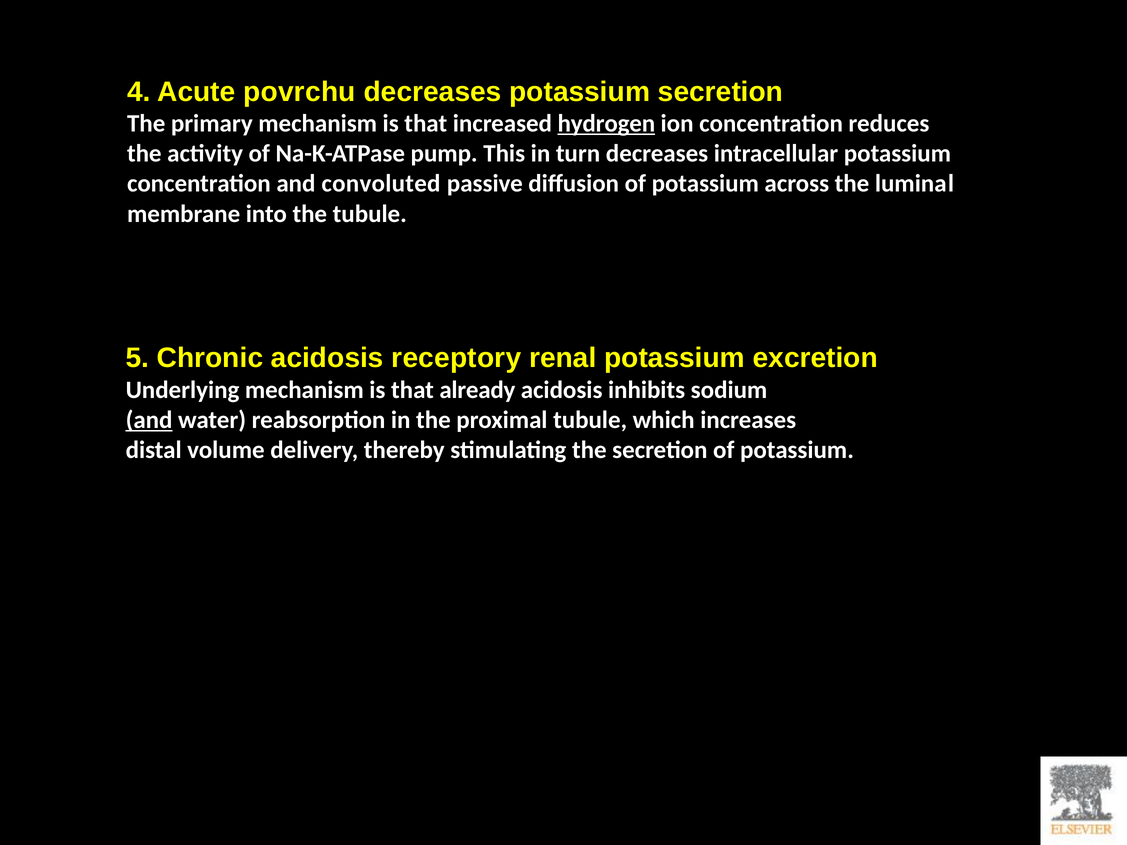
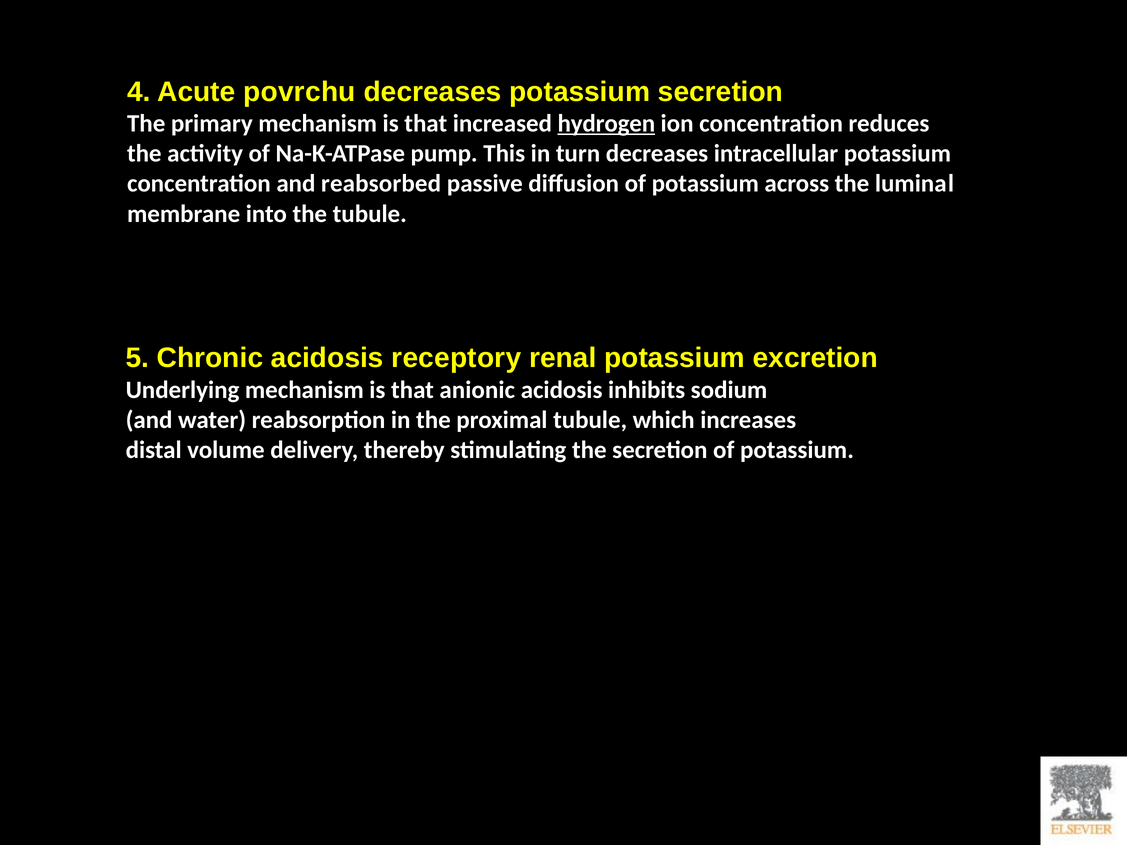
convoluted: convoluted -> reabsorbed (381, 184)
already: already -> anionic (477, 390)
and underline: present -> none (149, 420)
